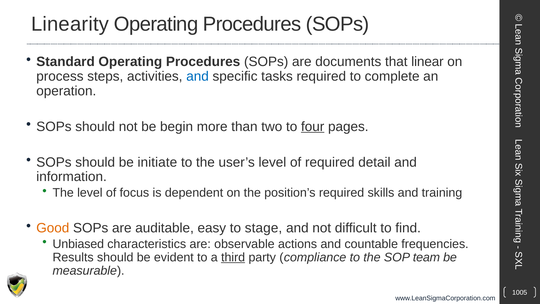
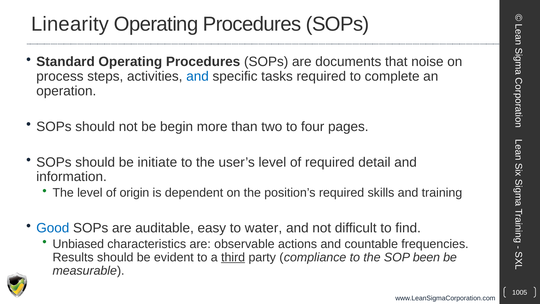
linear: linear -> noise (427, 62)
four underline: present -> none (313, 126)
focus: focus -> origin (134, 193)
Good colour: orange -> blue (53, 228)
stage: stage -> water (264, 228)
team: team -> been (426, 257)
